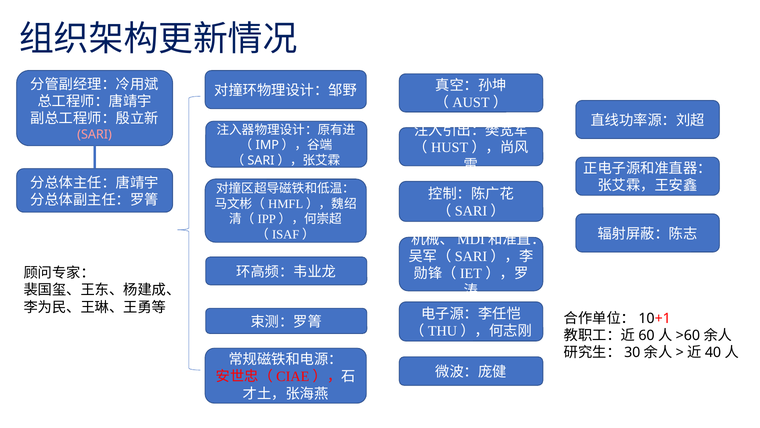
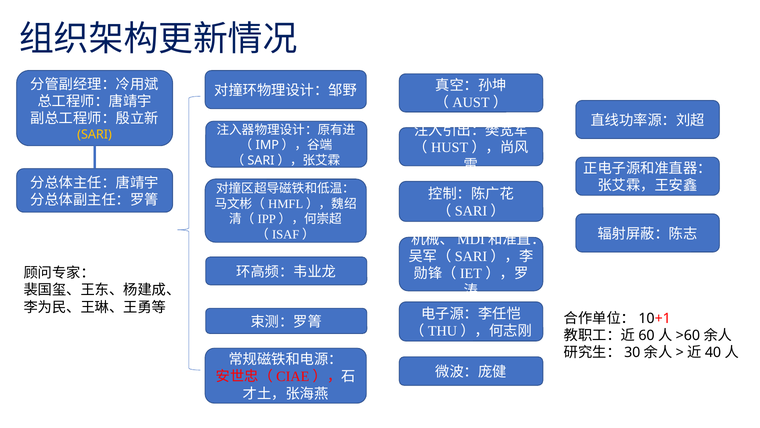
SARI colour: pink -> yellow (95, 134)
